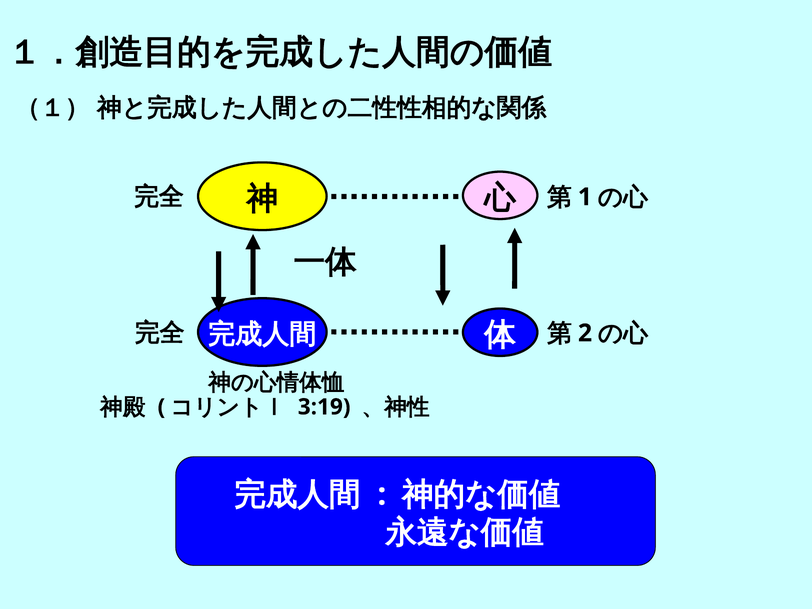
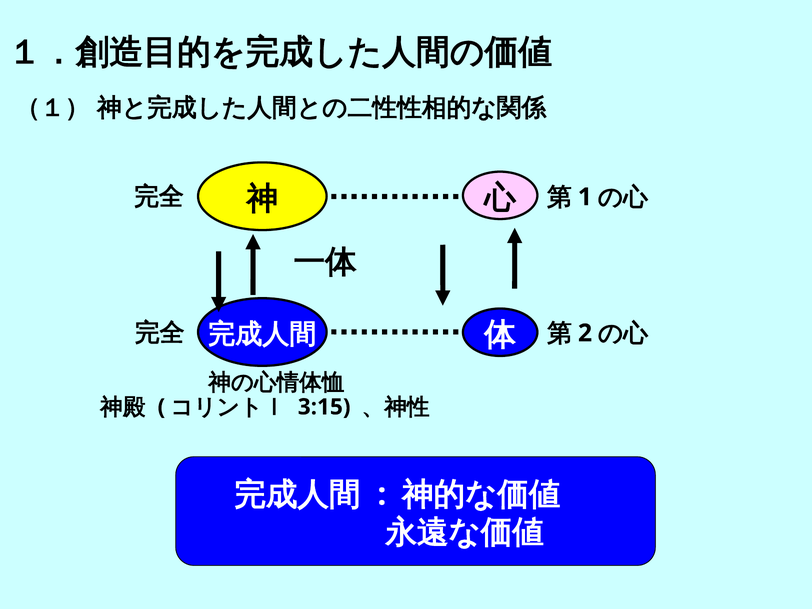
3:19: 3:19 -> 3:15 (324, 407)
